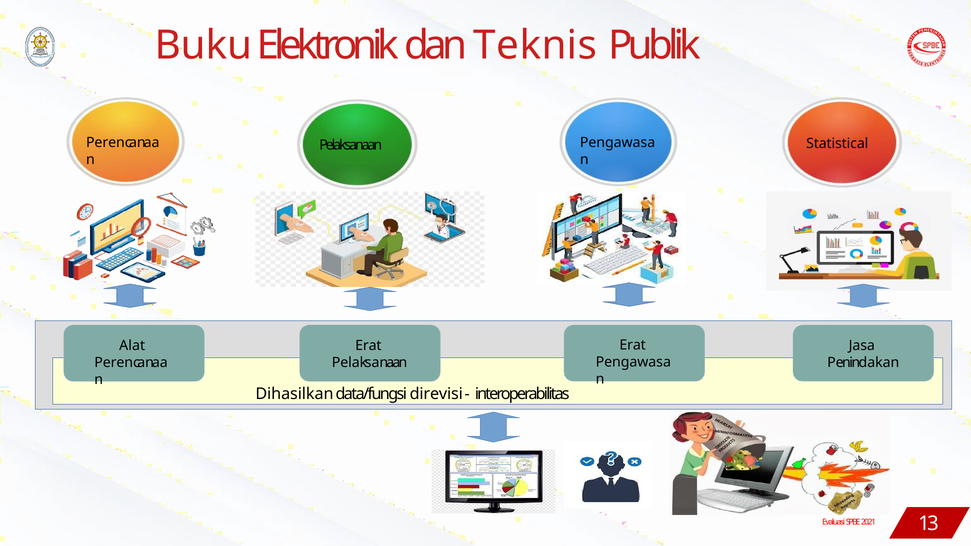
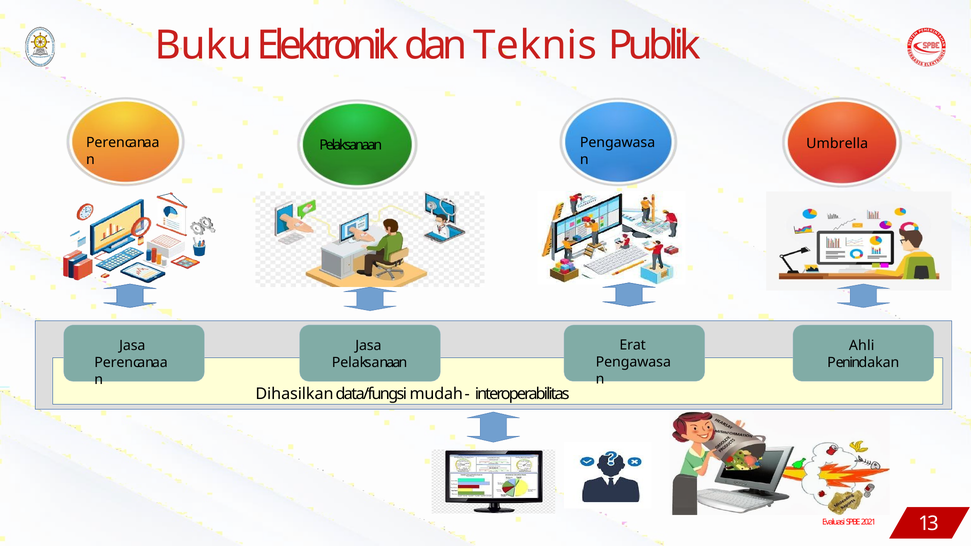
Statistical: Statistical -> Umbrella (837, 143)
Alat: Alat -> Jasa (132, 345)
Erat: Erat -> Jasa (368, 345)
Jasa: Jasa -> Ahli (862, 345)
direvisi: direvisi -> mudah (436, 394)
